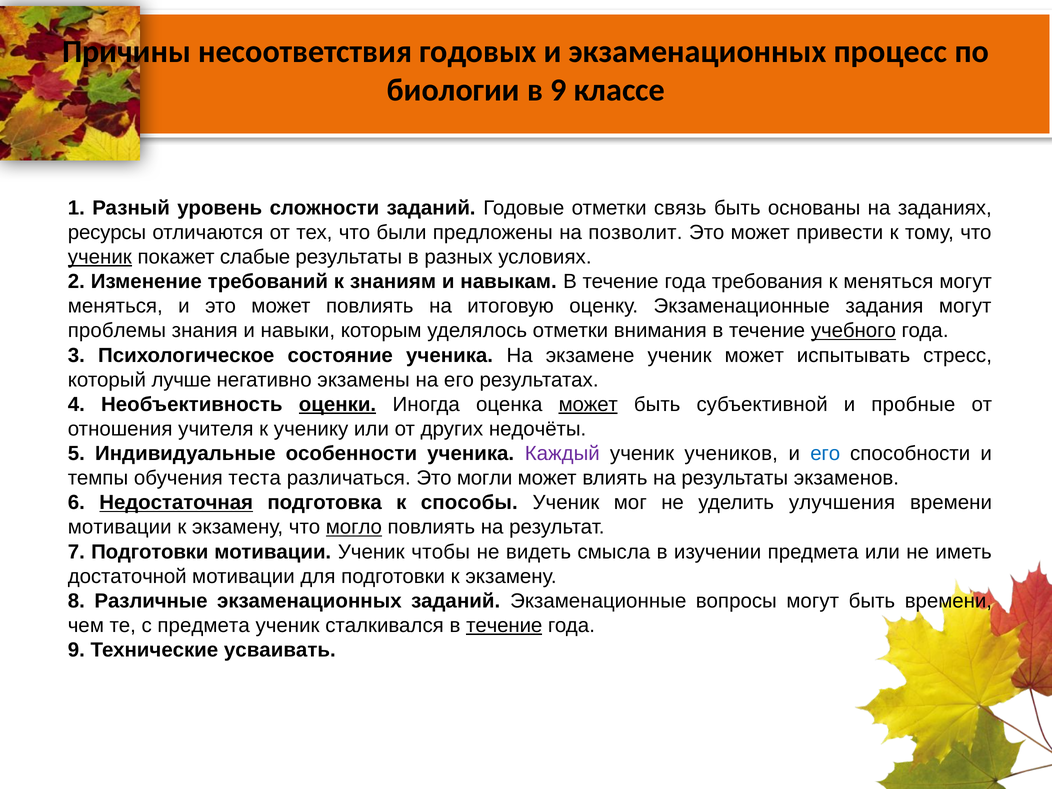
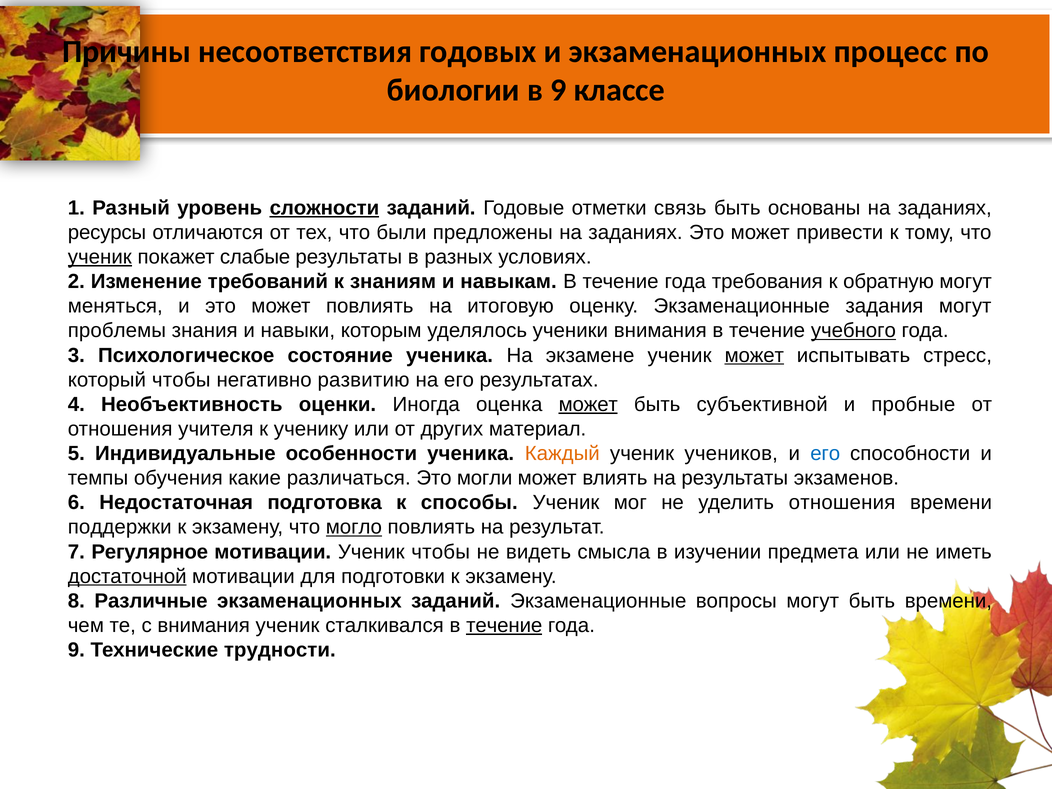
сложности underline: none -> present (324, 208)
предложены на позволит: позволит -> заданиях (635, 232)
к меняться: меняться -> обратную (889, 282)
уделялось отметки: отметки -> ученики (570, 331)
может underline: none -> present (754, 355)
который лучше: лучше -> чтобы (181, 380)
экзамены: экзамены -> развитию (363, 380)
оценки underline: present -> none (337, 404)
недочёты: недочёты -> материал (538, 429)
Каждый colour: purple -> orange (562, 454)
теста: теста -> какие (255, 478)
Недостаточная underline: present -> none (176, 503)
уделить улучшения: улучшения -> отношения (842, 503)
мотивации: мотивации -> поддержки (120, 527)
7 Подготовки: Подготовки -> Регулярное (150, 552)
достаточной underline: none -> present (127, 576)
с предмета: предмета -> внимания (204, 625)
усваивать: усваивать -> трудности (280, 650)
